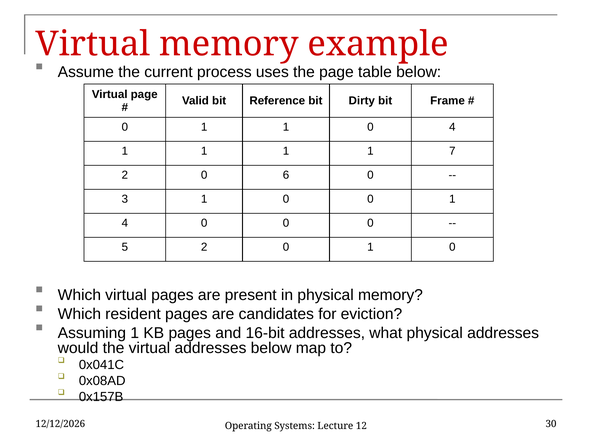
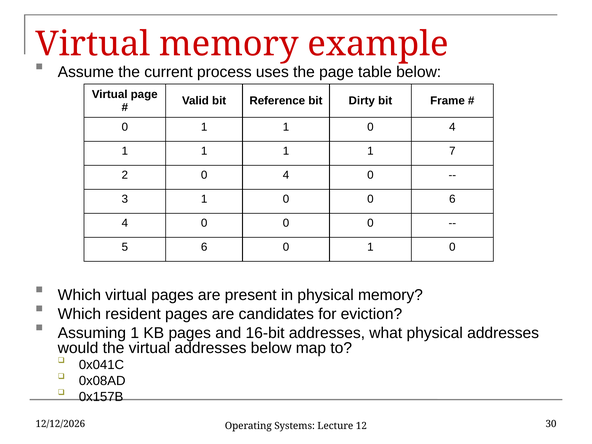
2 0 6: 6 -> 4 (286, 175)
0 0 1: 1 -> 6 (452, 199)
5 2: 2 -> 6 (204, 247)
